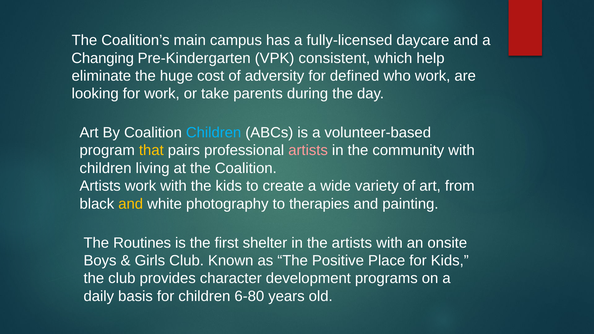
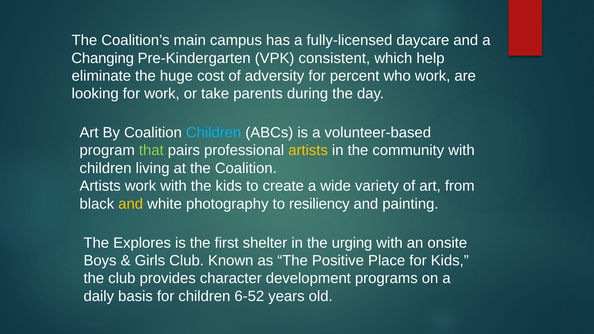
defined: defined -> percent (355, 76)
that colour: yellow -> light green (151, 150)
artists colour: pink -> yellow (308, 150)
therapies: therapies -> resiliency (319, 204)
Routines: Routines -> Explores (142, 243)
the artists: artists -> urging (352, 243)
6-80: 6-80 -> 6-52 (249, 296)
